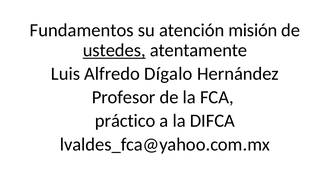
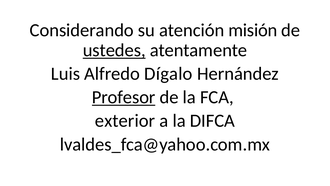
Fundamentos: Fundamentos -> Considerando (82, 30)
Profesor underline: none -> present (124, 97)
práctico: práctico -> exterior (125, 121)
